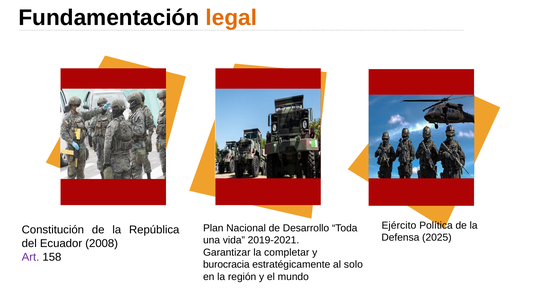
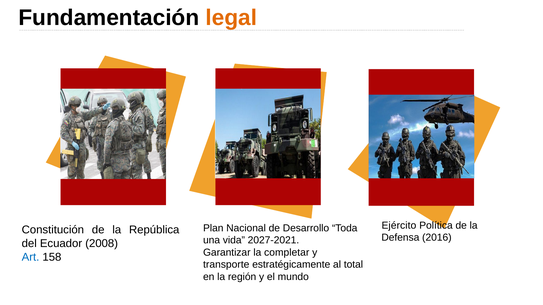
2025: 2025 -> 2016 (437, 238)
2019-2021: 2019-2021 -> 2027-2021 (273, 241)
Art colour: purple -> blue (31, 257)
burocracia: burocracia -> transporte (226, 265)
solo: solo -> total (353, 265)
